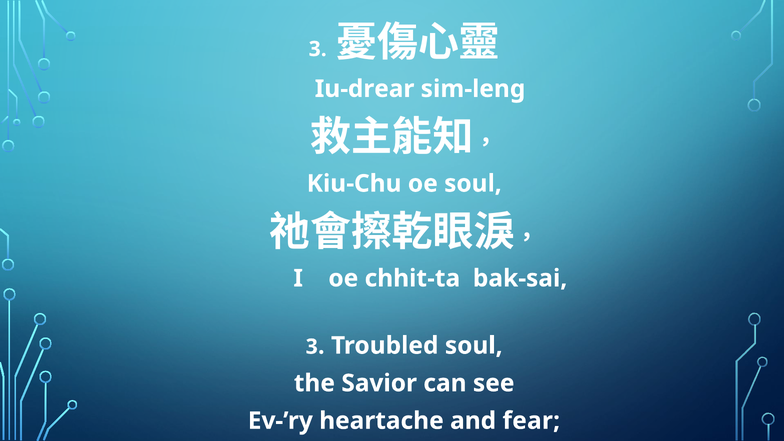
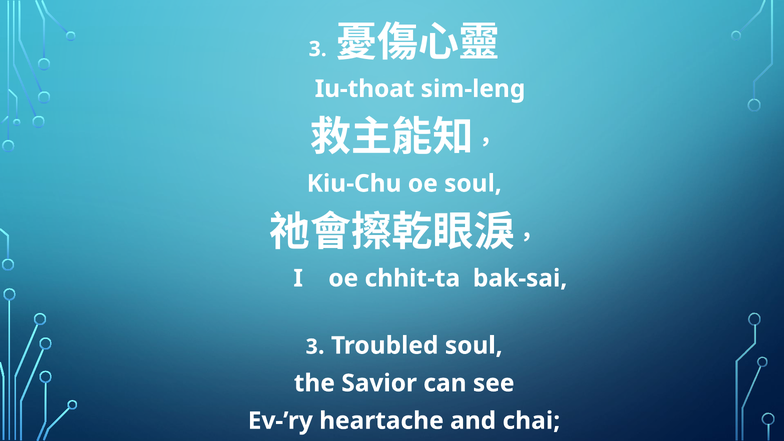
Iu-drear: Iu-drear -> Iu-thoat (365, 89)
fear: fear -> chai (531, 421)
